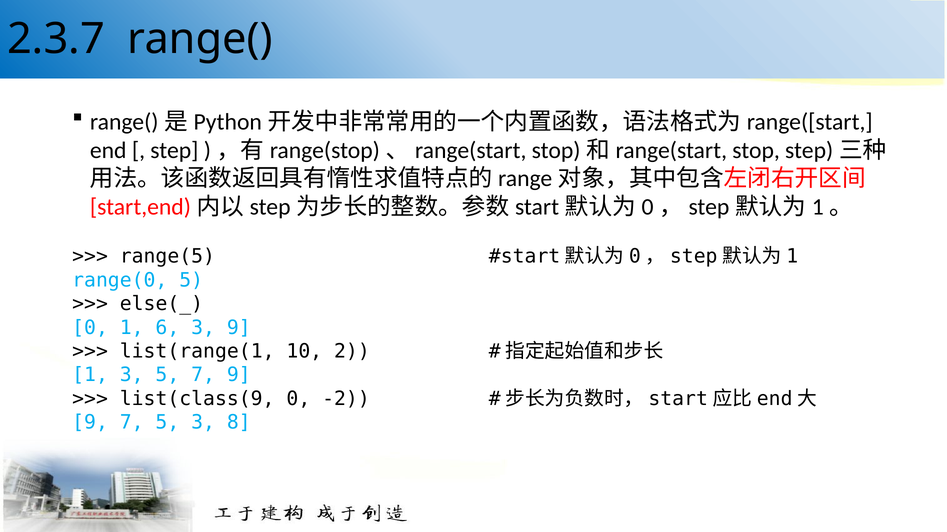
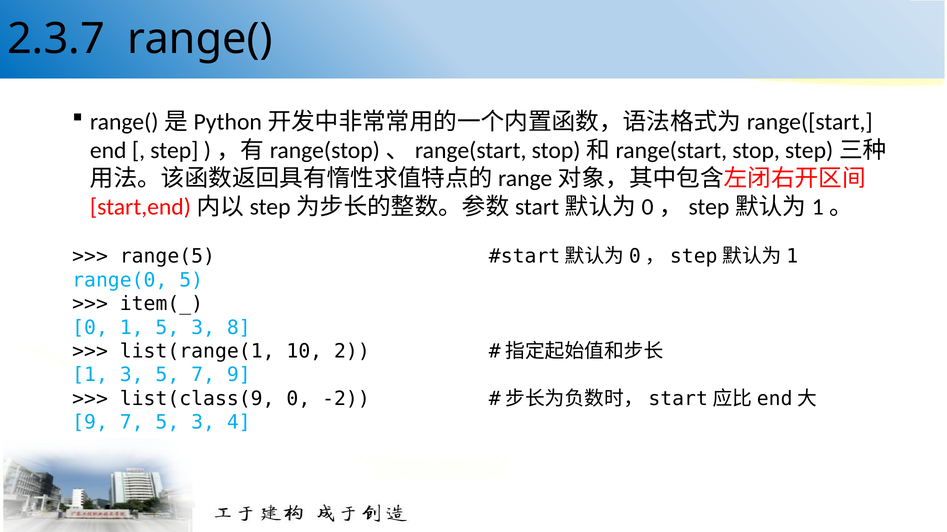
else(_: else(_ -> item(_ (161, 304)
1 6: 6 -> 5 (167, 328)
3 9: 9 -> 8 (239, 328)
8: 8 -> 4 (239, 423)
